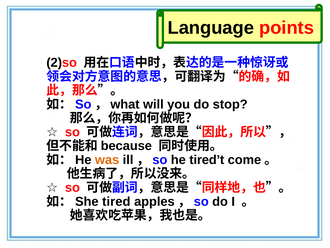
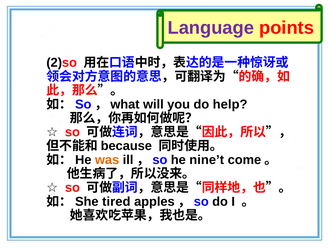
Language colour: black -> purple (211, 28)
stop: stop -> help (230, 104)
tired’t: tired’t -> nine’t (207, 160)
